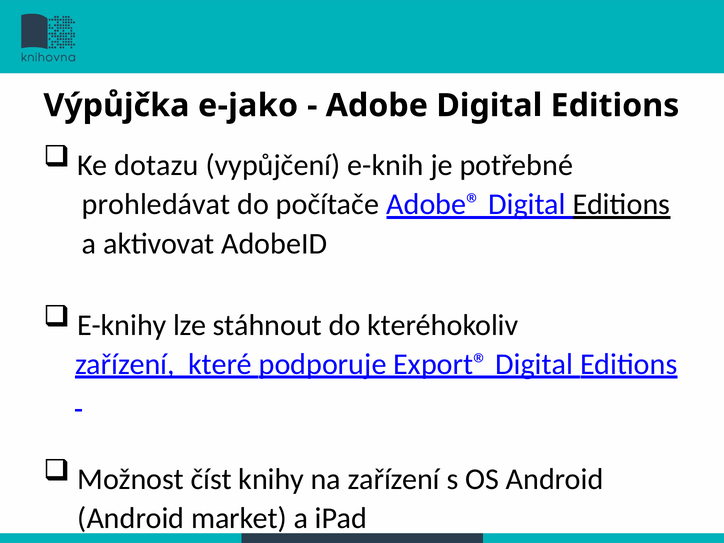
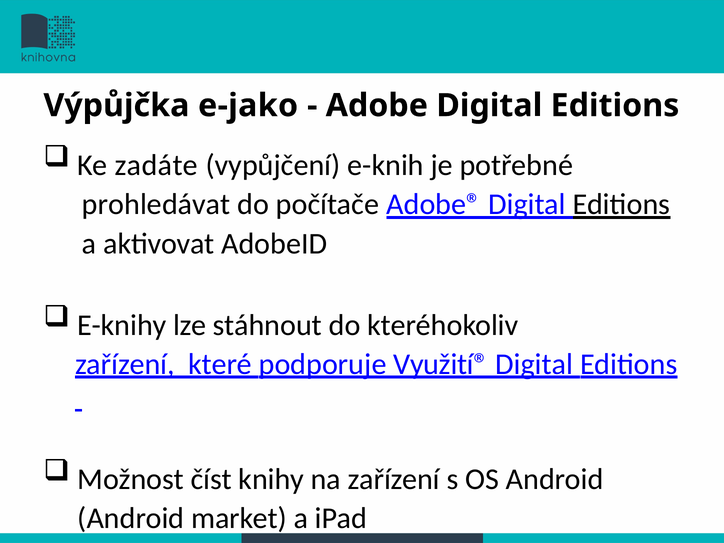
dotazu: dotazu -> zadáte (156, 165)
Export®: Export® -> Využití® (441, 364)
